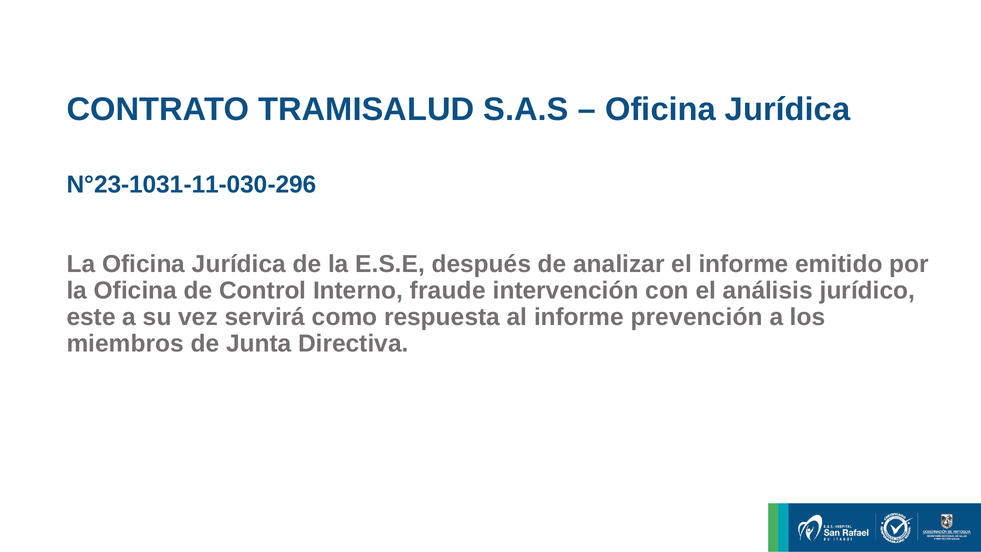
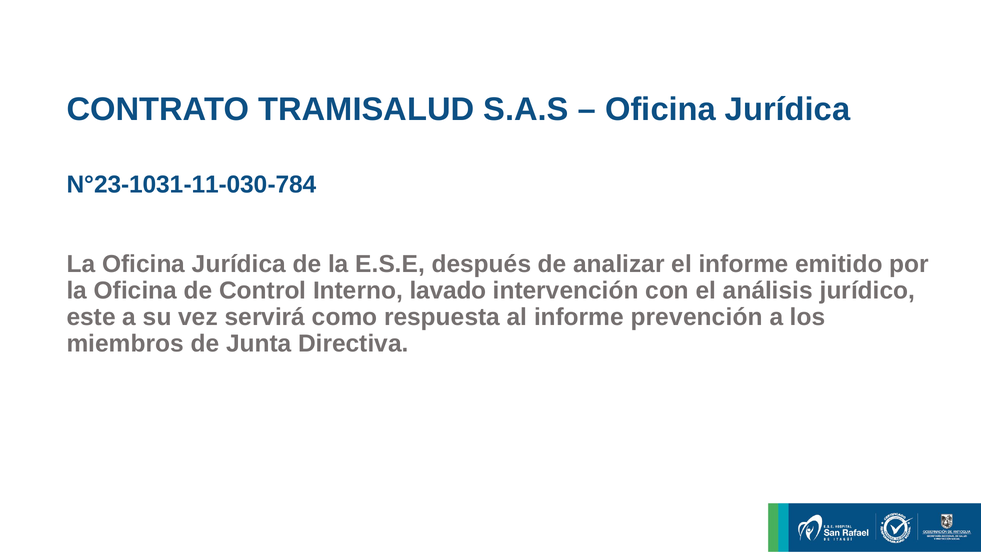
N°23-1031-11-030-296: N°23-1031-11-030-296 -> N°23-1031-11-030-784 (192, 185)
fraude: fraude -> lavado (448, 290)
